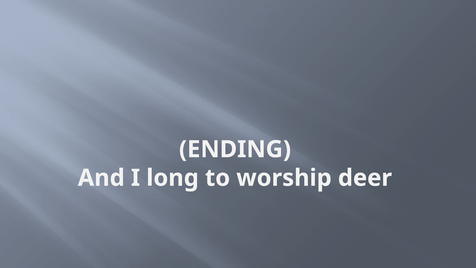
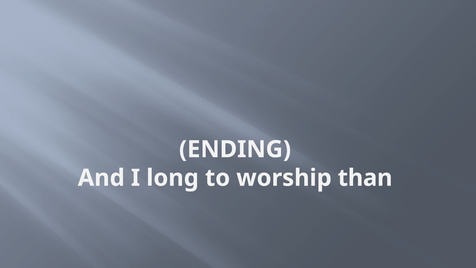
deer: deer -> than (365, 178)
